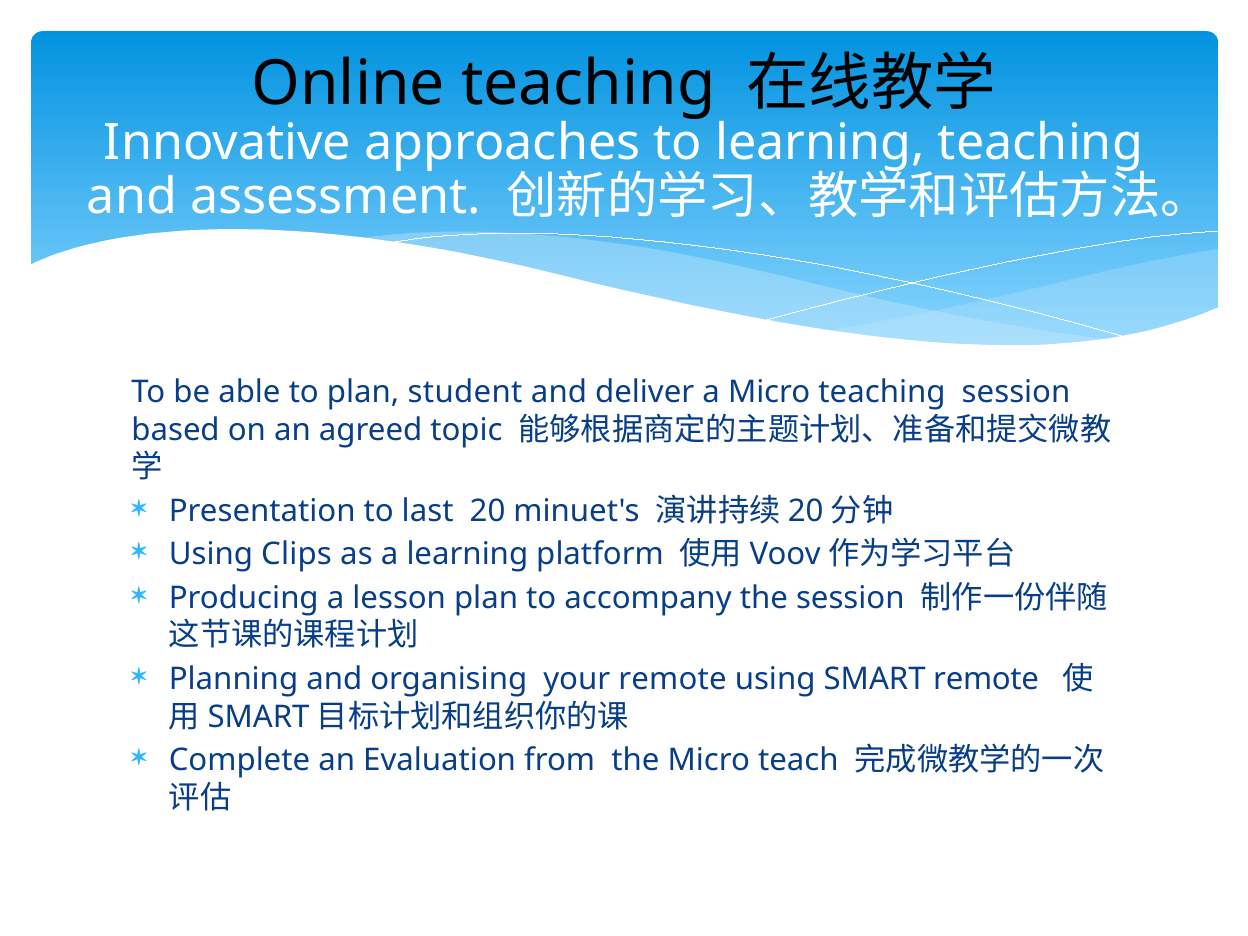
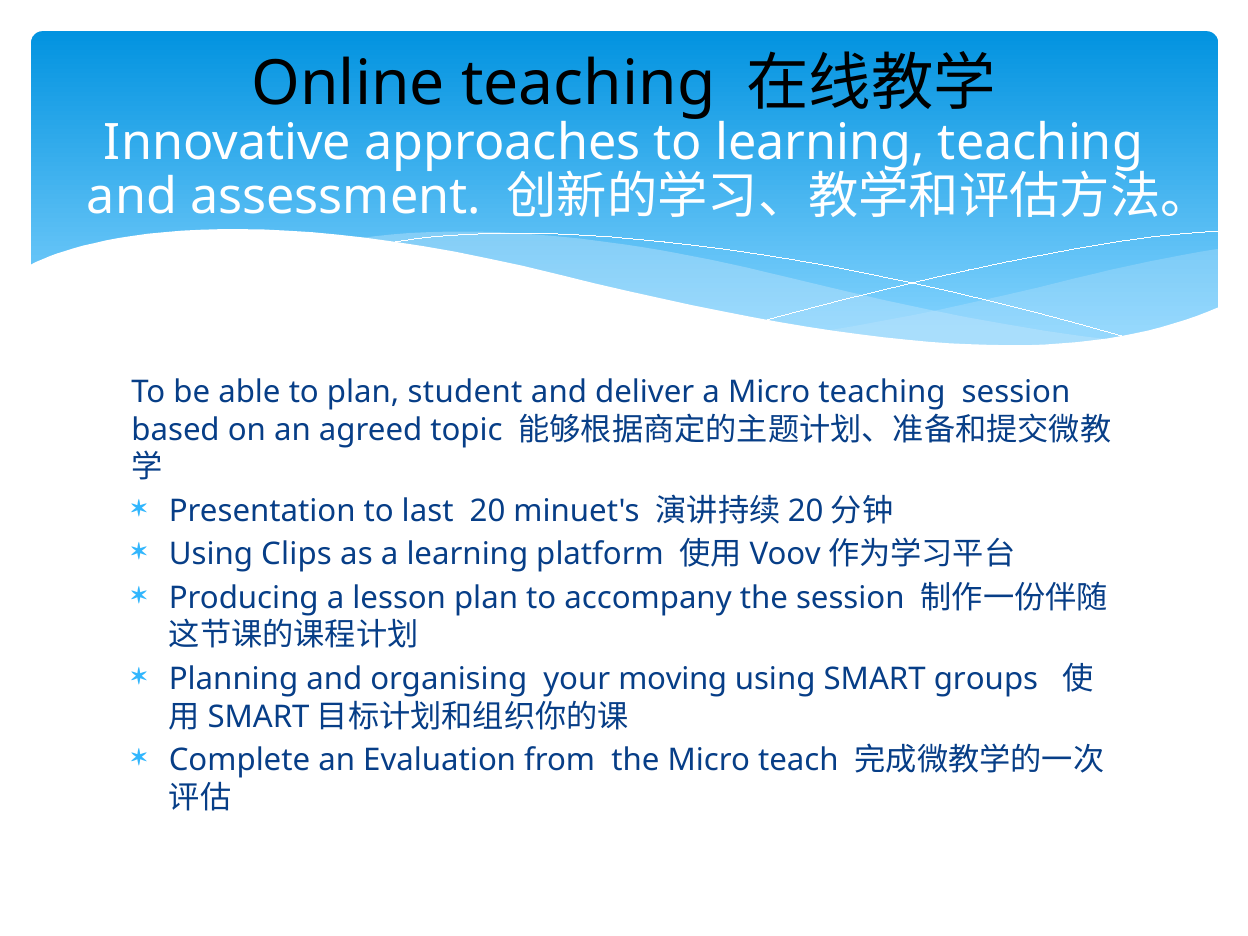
your remote: remote -> moving (673, 679)
SMART remote: remote -> groups (986, 679)
